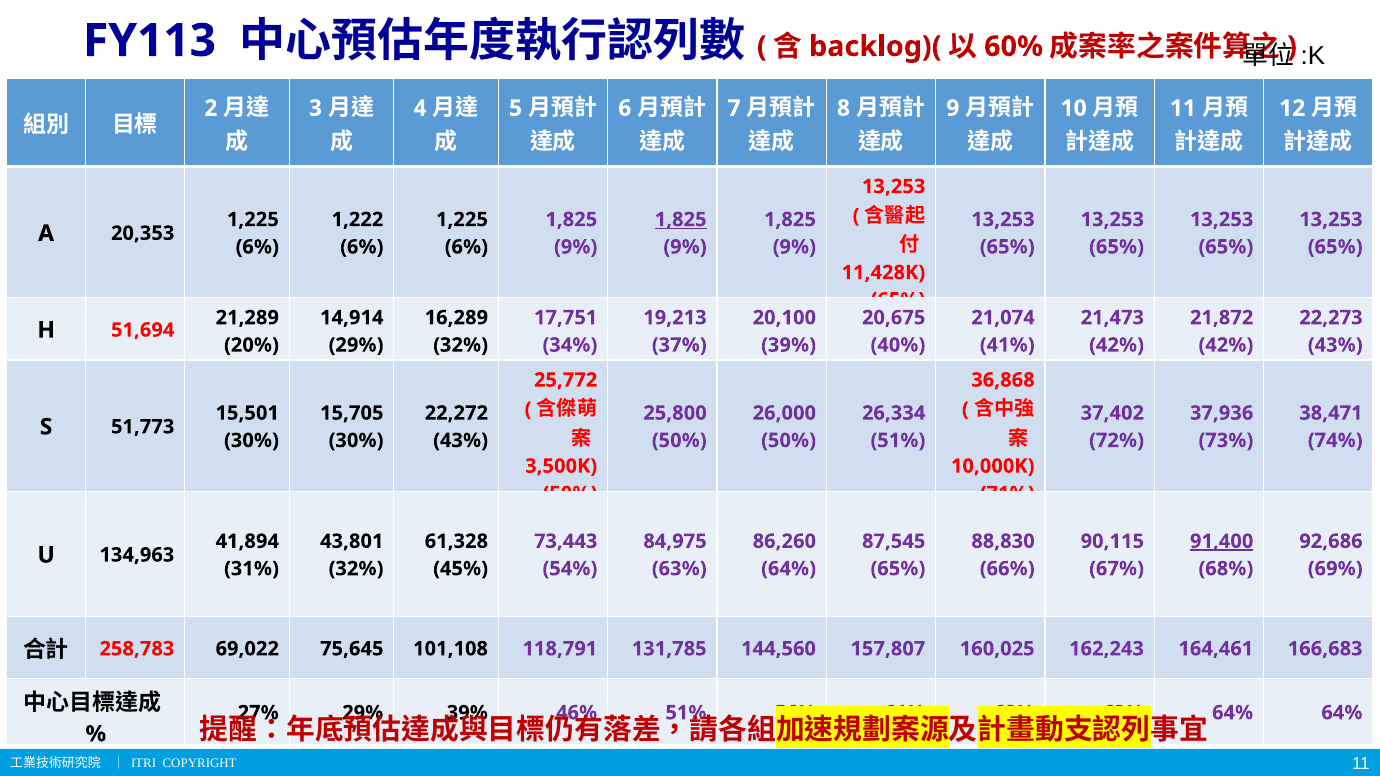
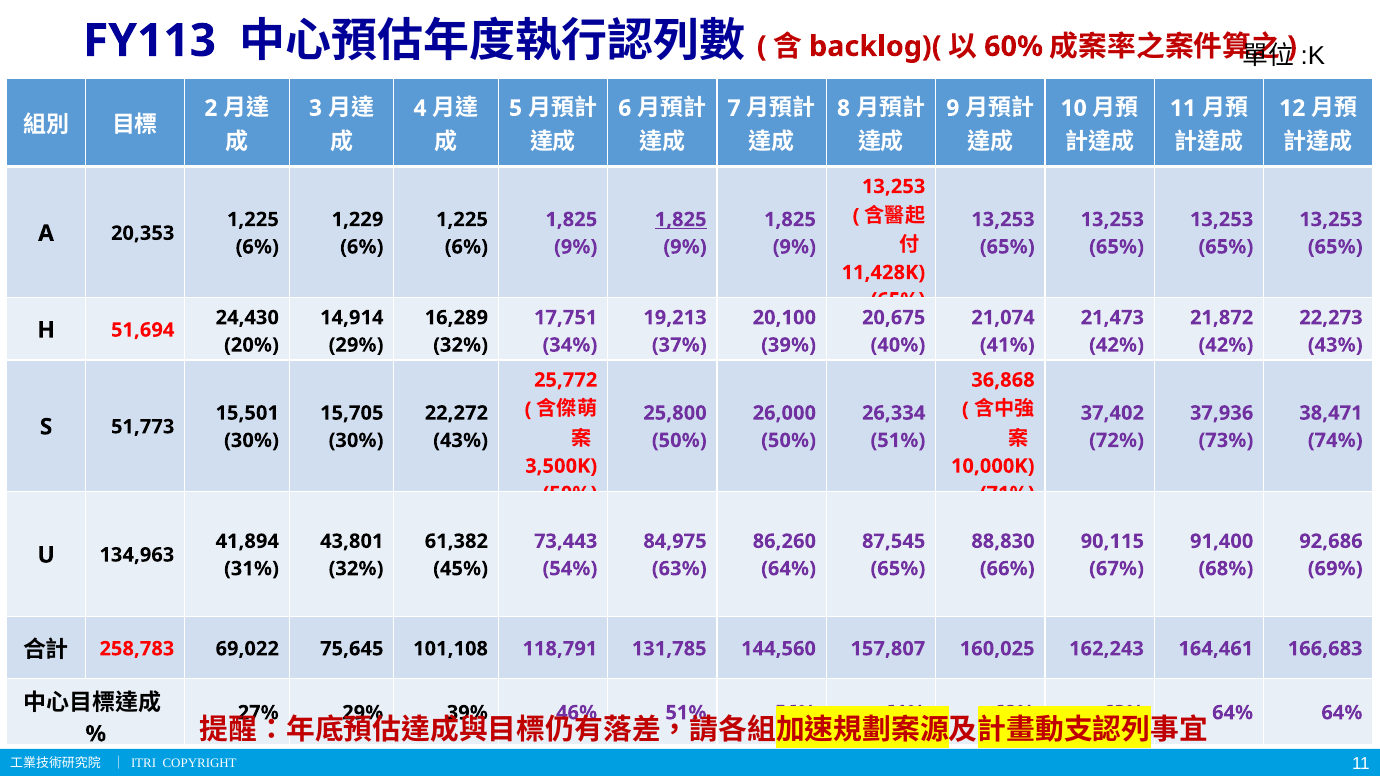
1,222: 1,222 -> 1,229 (357, 220)
21,289: 21,289 -> 24,430 (247, 318)
61,328: 61,328 -> 61,382 (456, 541)
91,400 underline: present -> none (1222, 541)
